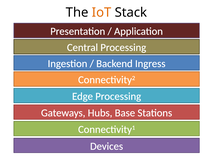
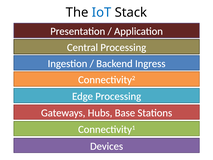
IoT colour: orange -> blue (102, 12)
